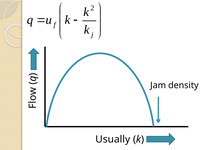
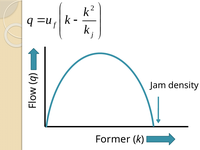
Usually: Usually -> Former (113, 139)
